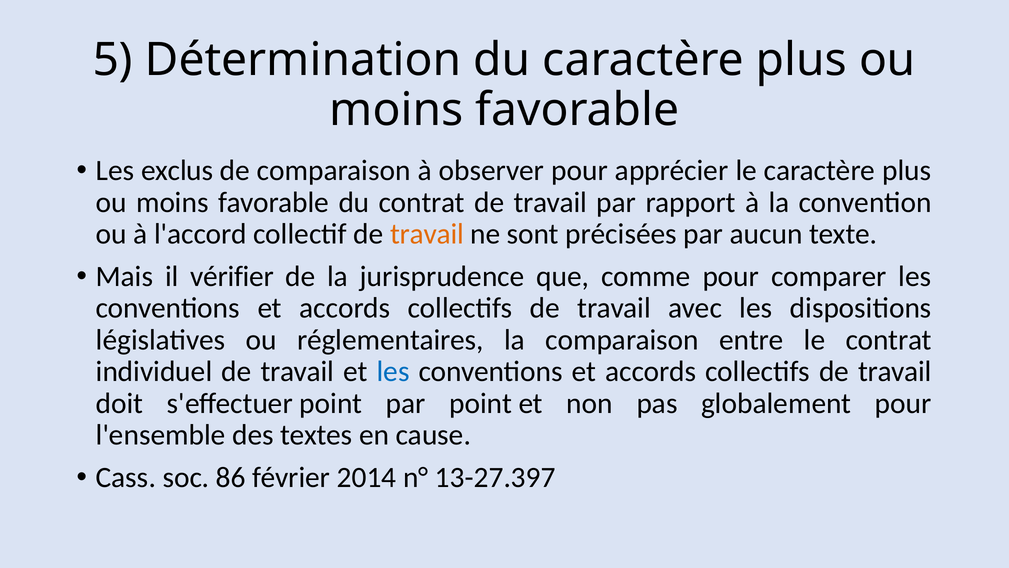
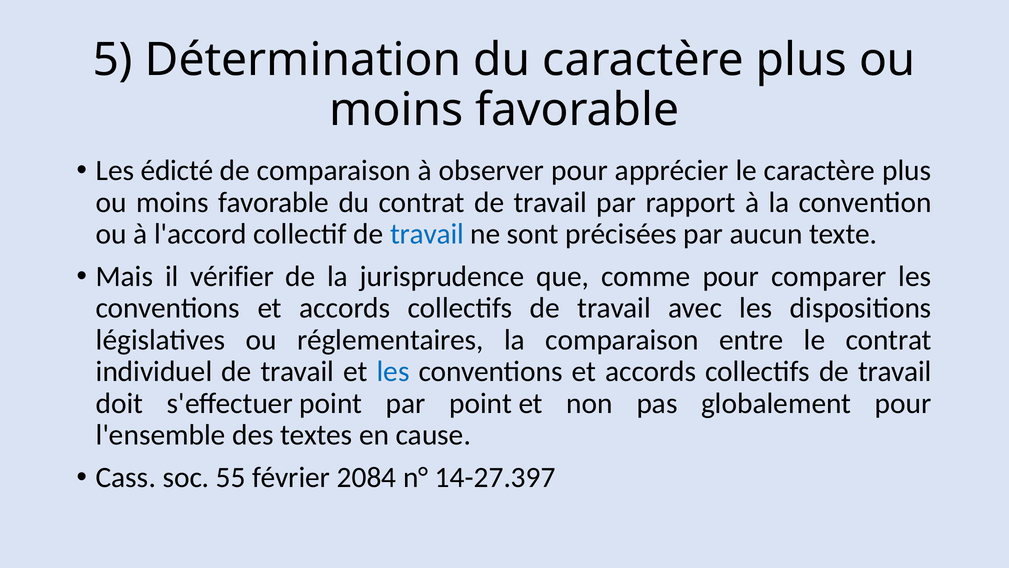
exclus: exclus -> édicté (177, 171)
travail colour: orange -> blue (427, 234)
86: 86 -> 55 (231, 477)
2014: 2014 -> 2084 (367, 477)
13-27.397: 13-27.397 -> 14-27.397 (495, 477)
